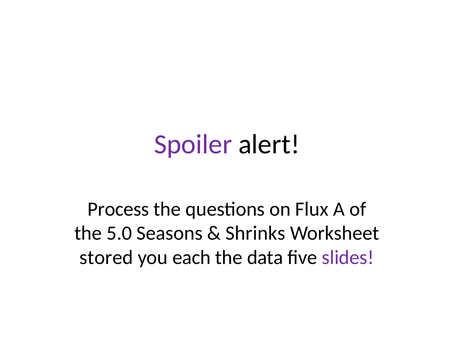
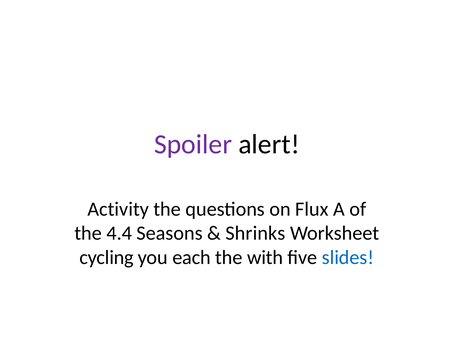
Process: Process -> Activity (118, 209)
5.0: 5.0 -> 4.4 (119, 233)
stored: stored -> cycling (107, 257)
data: data -> with (265, 257)
slides colour: purple -> blue (348, 257)
